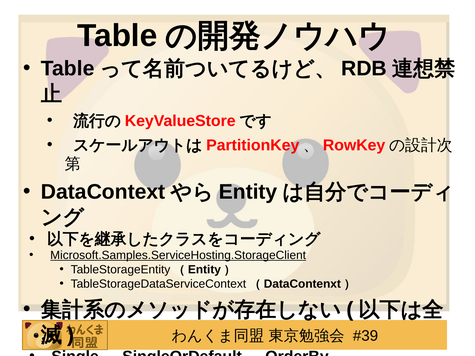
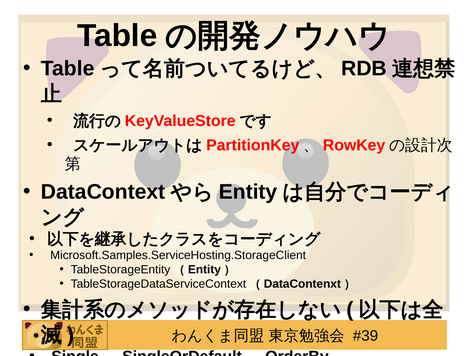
Microsoft.Samples.ServiceHosting.StorageClient underline: present -> none (178, 256)
